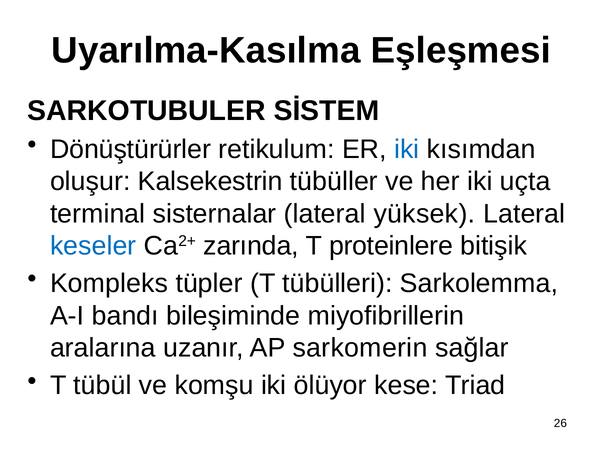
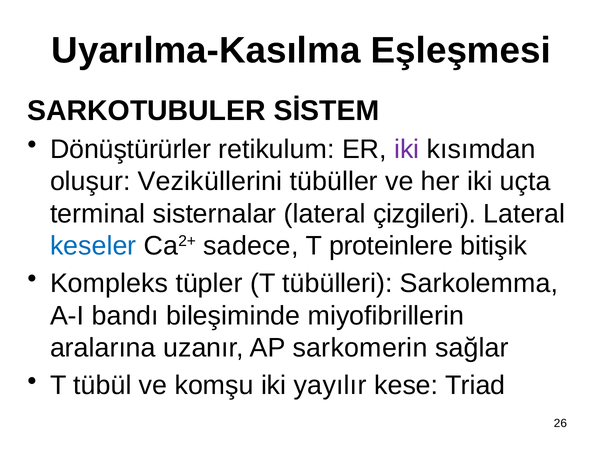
iki colour: blue -> purple (407, 149)
Kalsekestrin: Kalsekestrin -> Veziküllerini (210, 181)
yüksek: yüksek -> çizgileri (425, 213)
zarında: zarında -> sadece (251, 245)
ölüyor: ölüyor -> yayılır (330, 385)
